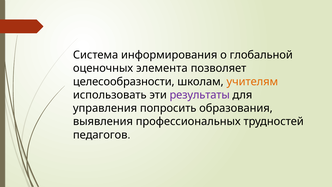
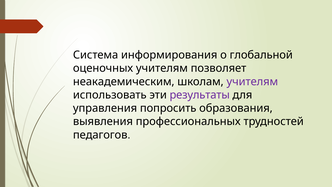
оценочных элемента: элемента -> учителям (162, 68)
целесообразности: целесообразности -> неакадемическим (124, 81)
учителям colour: orange -> purple (252, 81)
